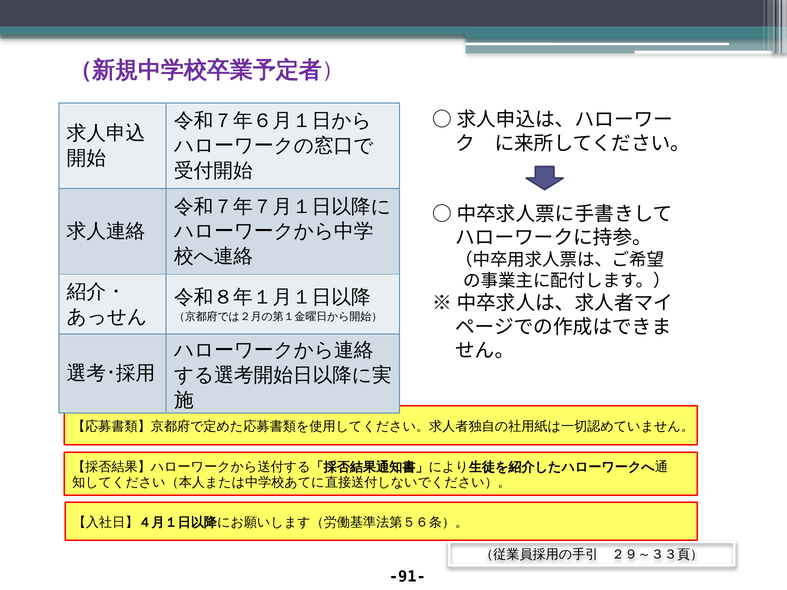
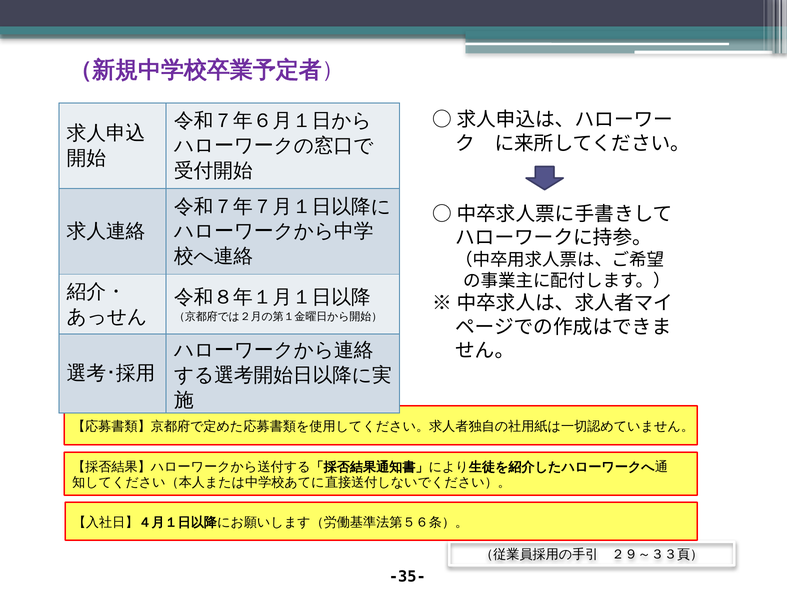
-91-: -91- -> -35- (407, 577)
